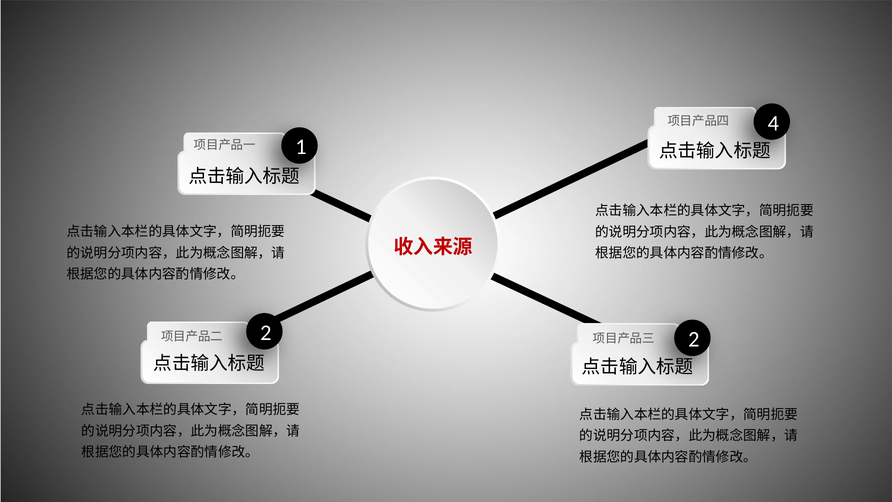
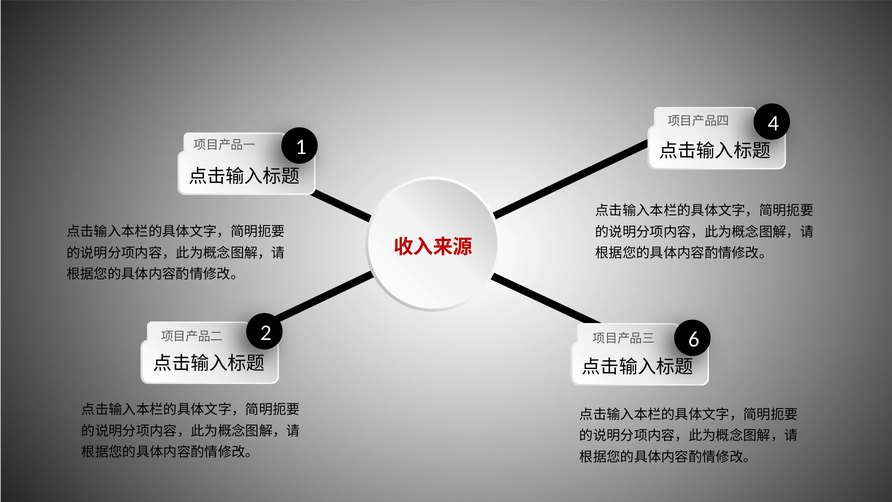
2 2: 2 -> 6 (694, 339)
